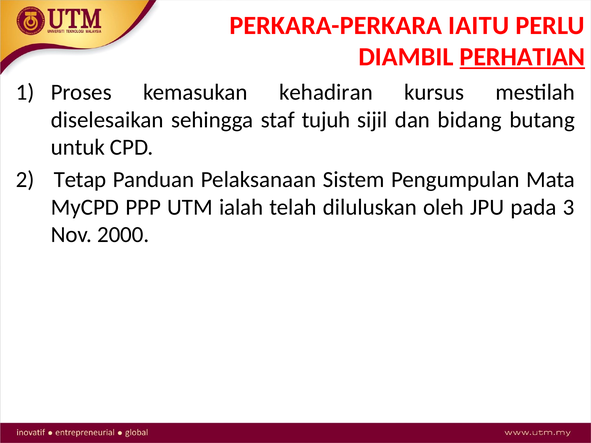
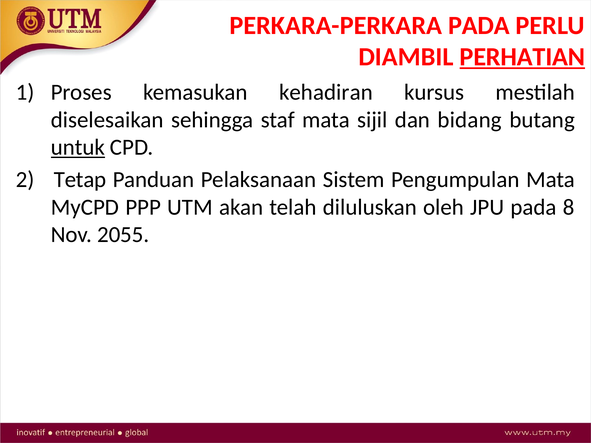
PERKARA-PERKARA IAITU: IAITU -> PADA (479, 25)
staf tujuh: tujuh -> mata (326, 120)
untuk underline: none -> present (78, 147)
ialah: ialah -> akan (241, 207)
3: 3 -> 8 (569, 207)
2000: 2000 -> 2055 (123, 235)
